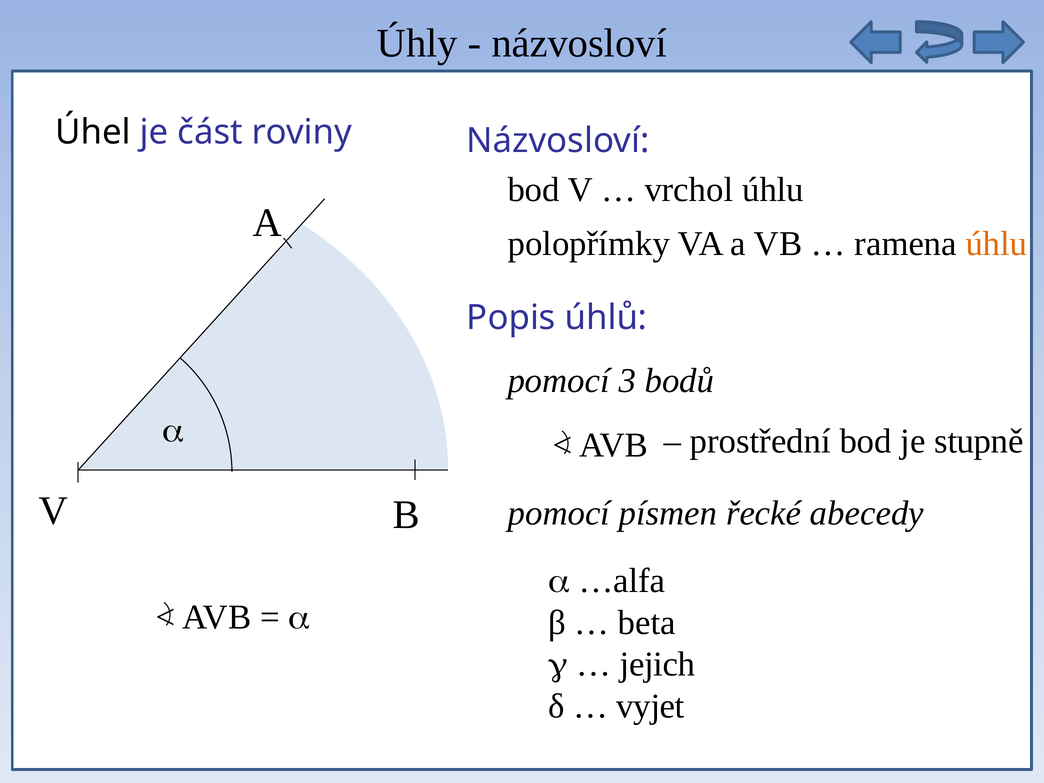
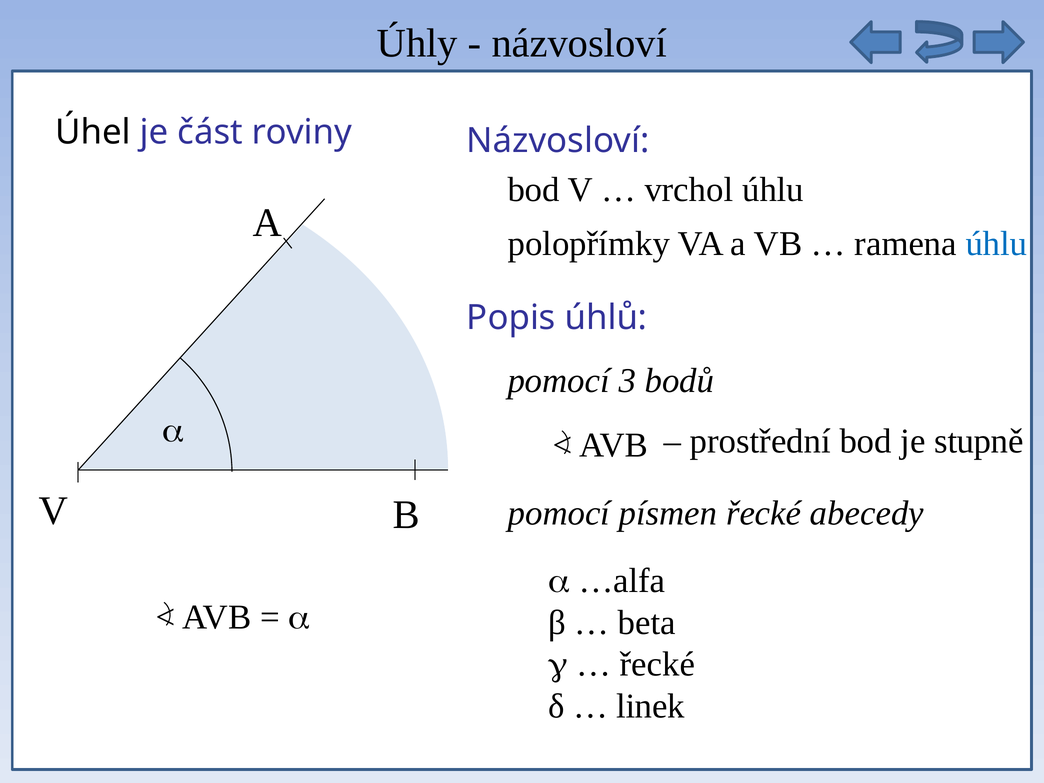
úhlu colour: orange -> blue (996, 244)
jejich: jejich -> řecké (657, 664)
vyjet: vyjet -> linek (650, 706)
